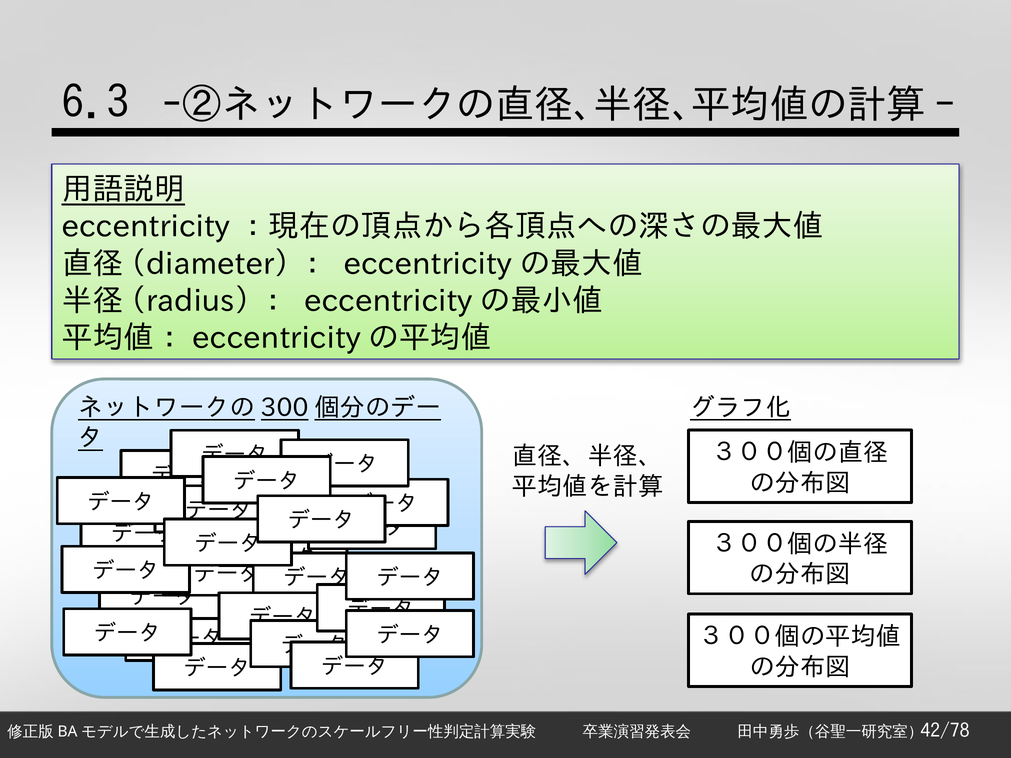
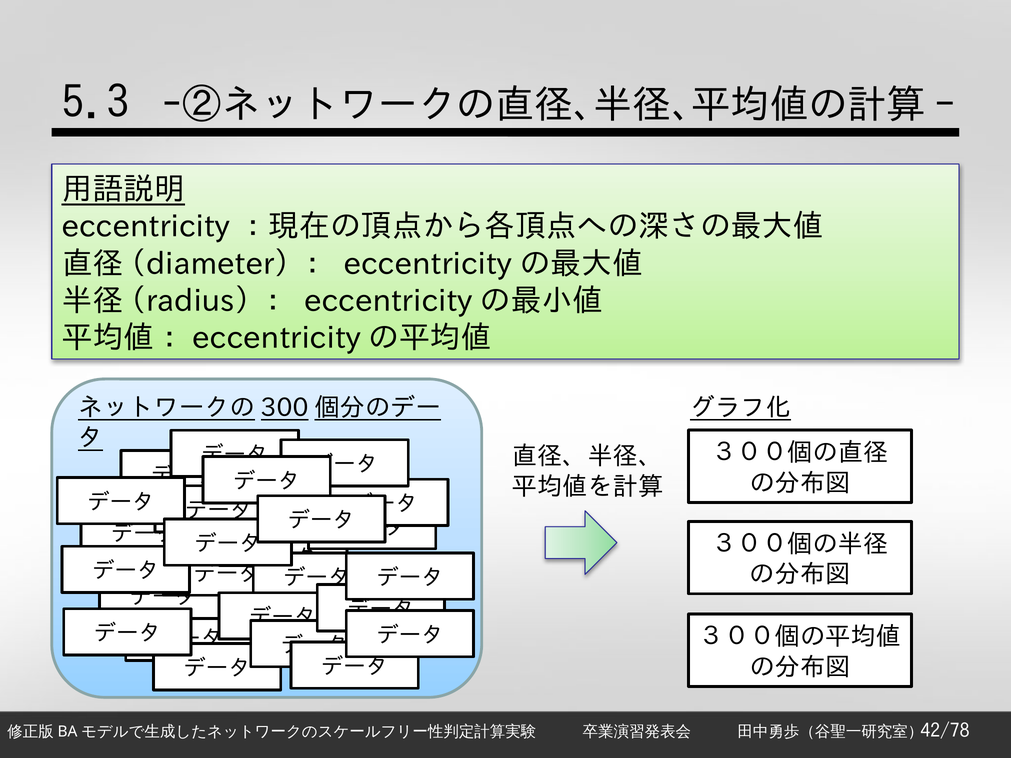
6.3: 6.3 -> 5.3 (95, 104)
